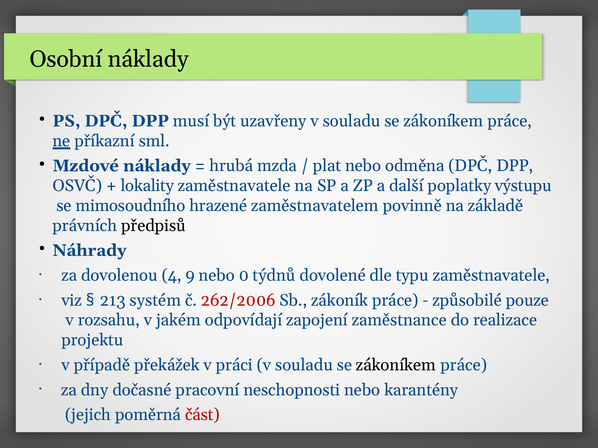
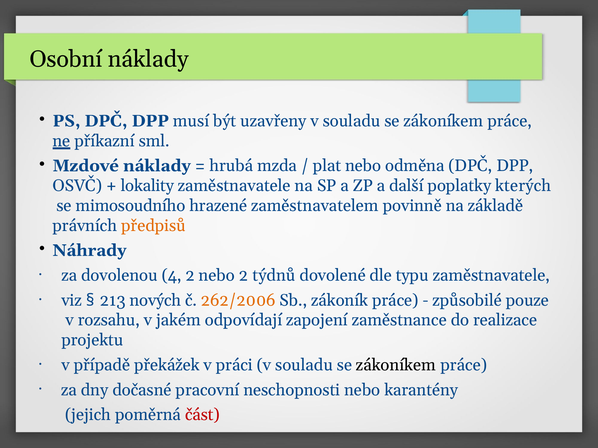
výstupu: výstupu -> kterých (523, 186)
předpisů colour: black -> orange (153, 226)
4 9: 9 -> 2 (190, 276)
nebo 0: 0 -> 2 (244, 276)
systém: systém -> nových (155, 301)
262/2006 colour: red -> orange (238, 301)
